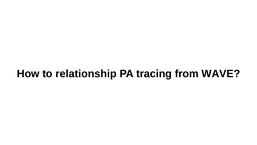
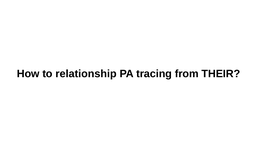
WAVE: WAVE -> THEIR (221, 73)
